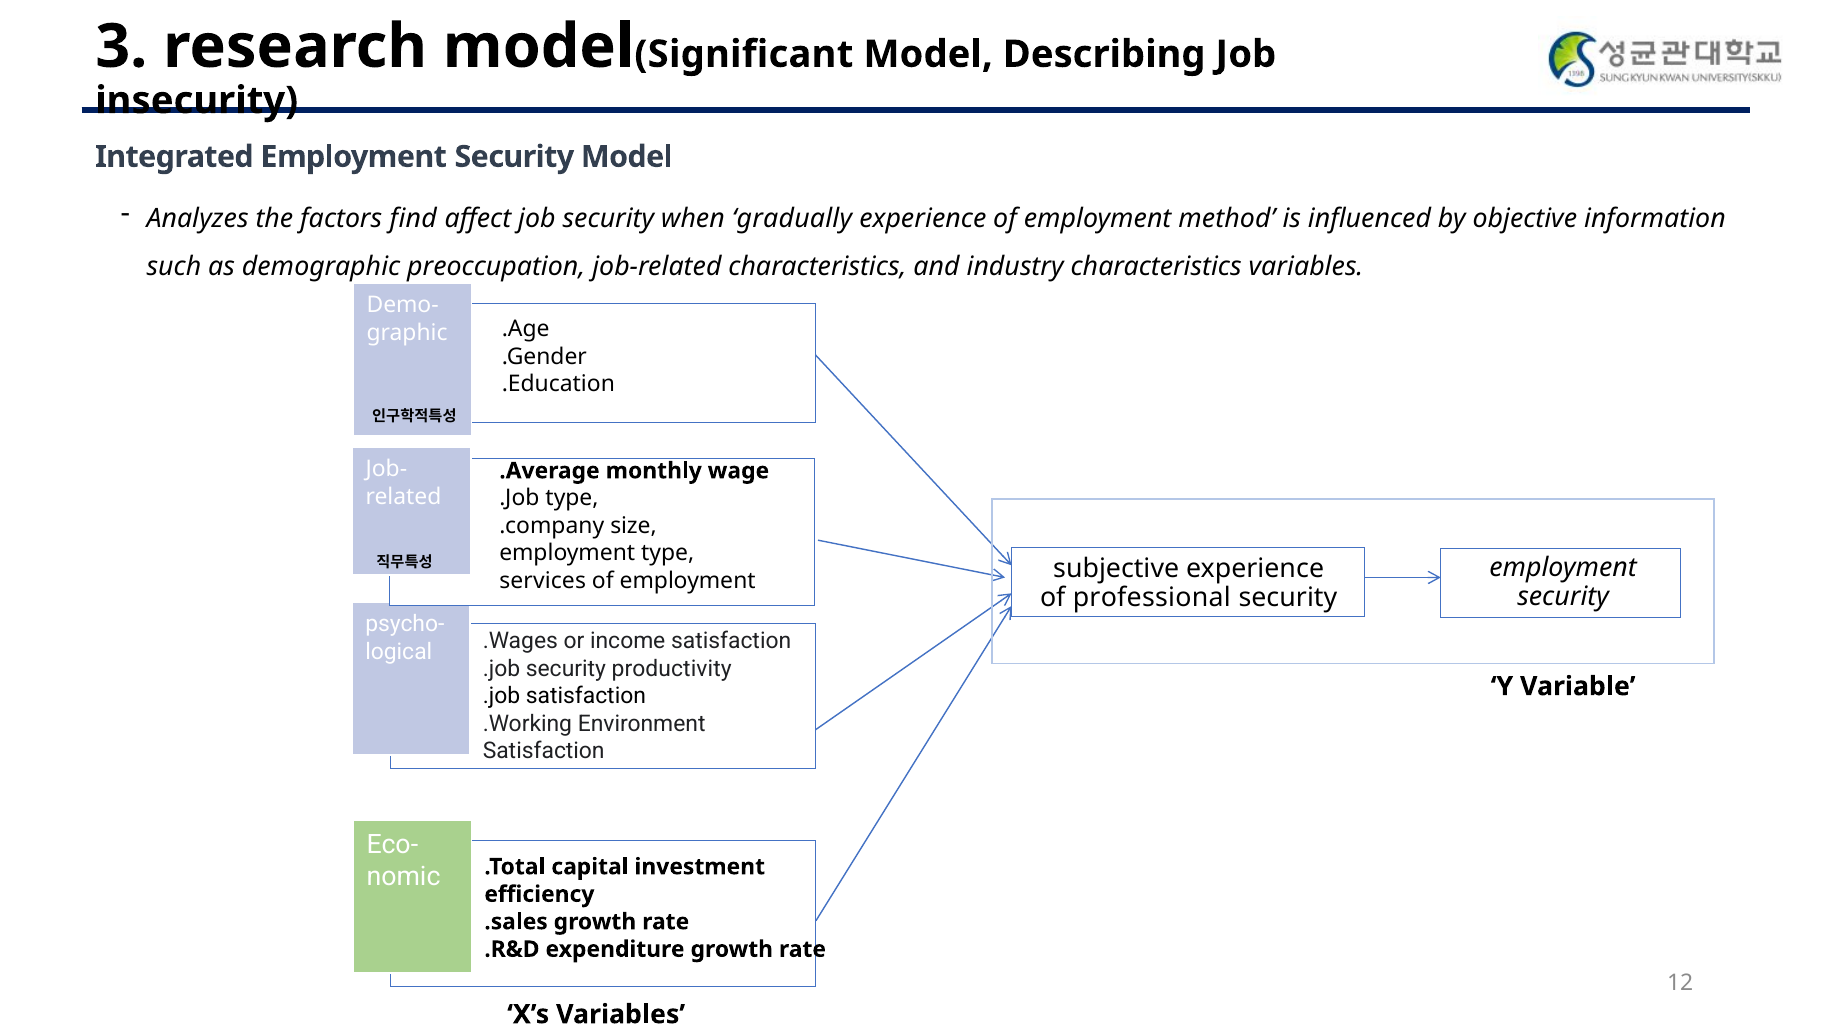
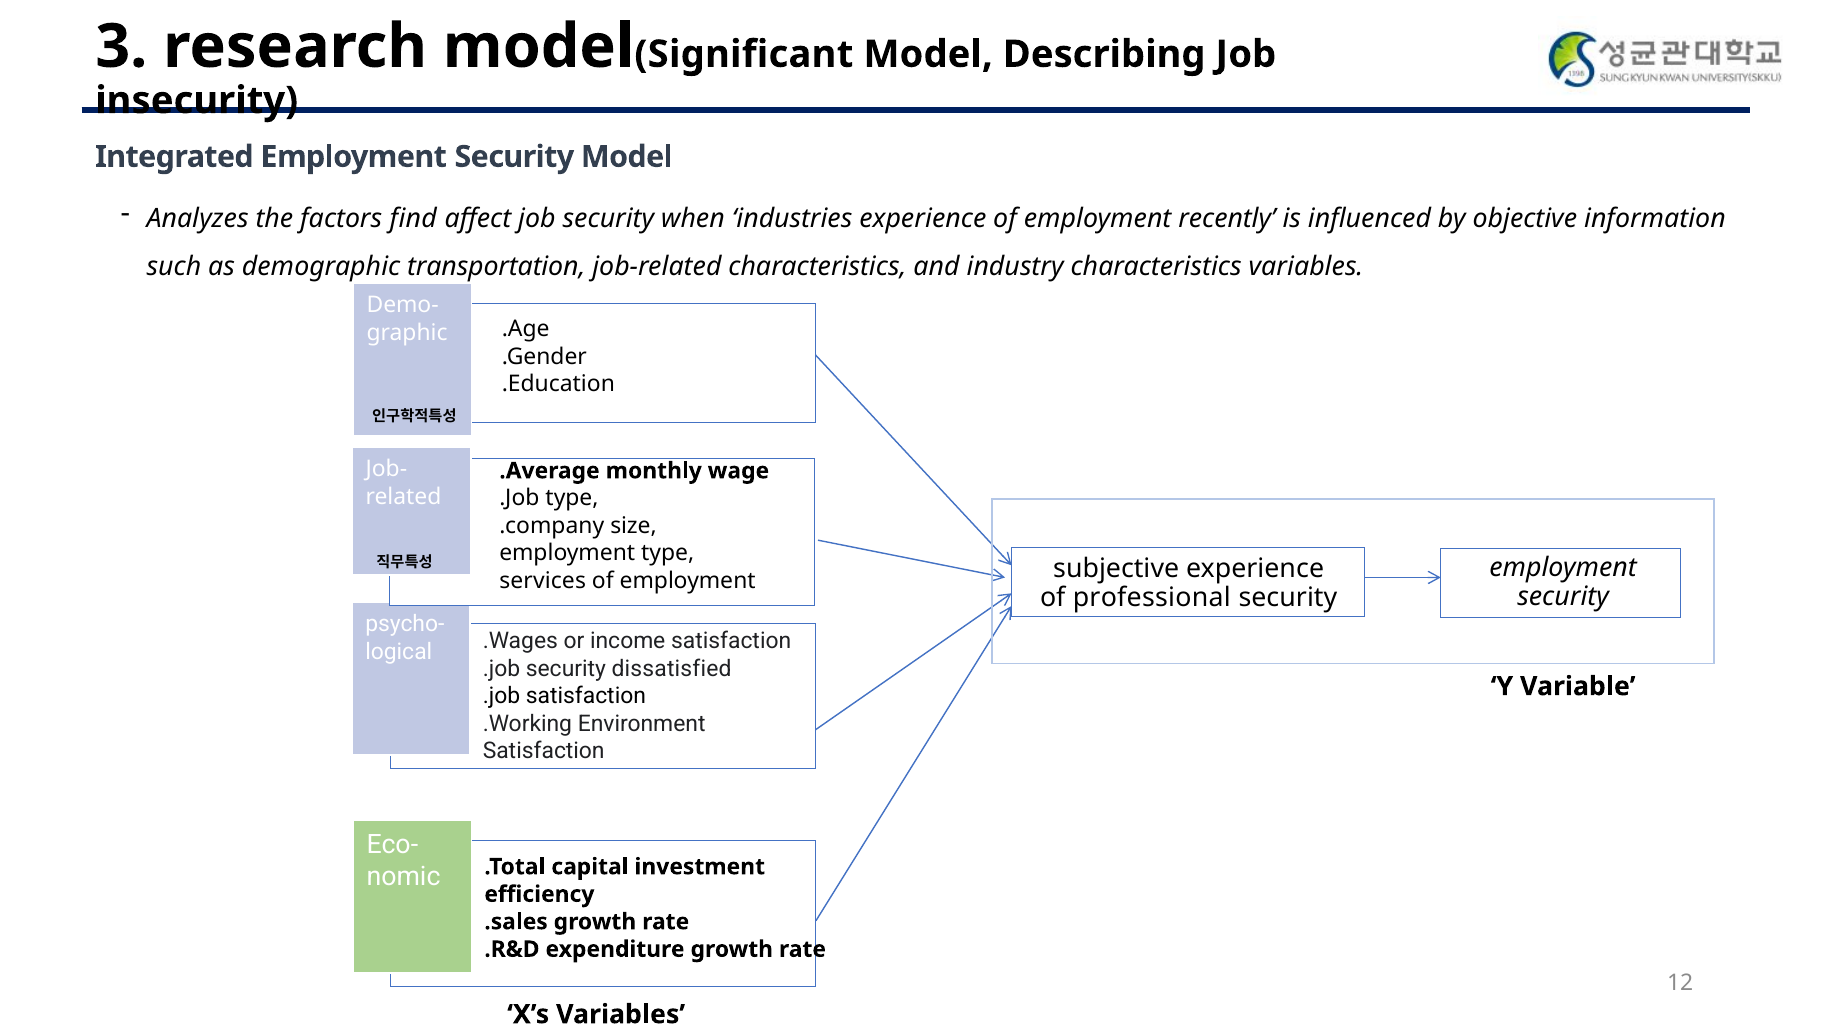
gradually: gradually -> industries (792, 219)
method: method -> recently (1227, 219)
preoccupation: preoccupation -> transportation (496, 267)
productivity: productivity -> dissatisfied (672, 669)
